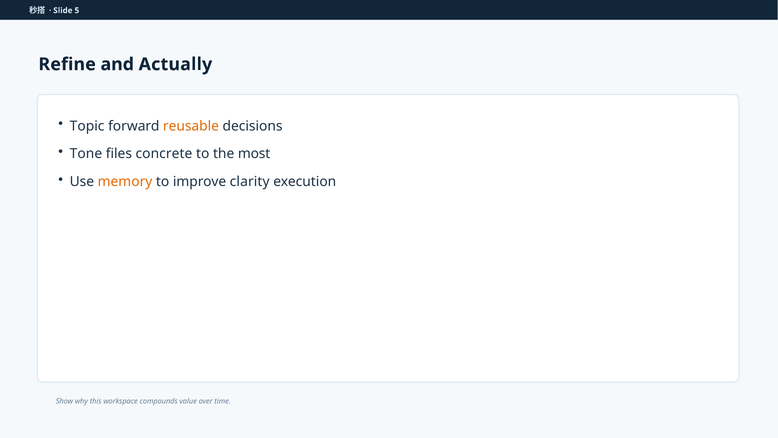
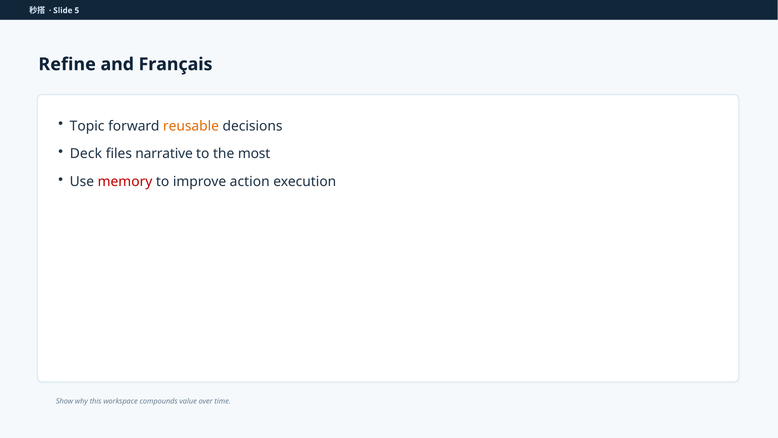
Actually: Actually -> Français (176, 64)
Tone: Tone -> Deck (86, 154)
concrete: concrete -> narrative (164, 154)
memory colour: orange -> red (125, 182)
clarity: clarity -> action (250, 182)
